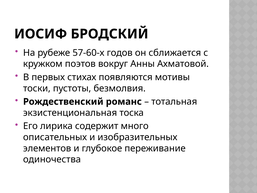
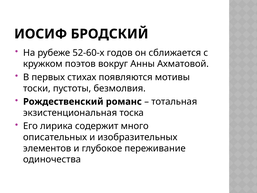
57-60-х: 57-60-х -> 52-60-х (88, 53)
